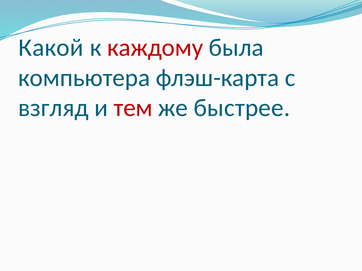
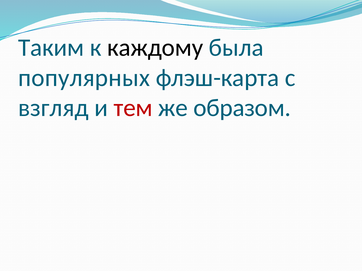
Какой: Какой -> Таким (51, 48)
каждому colour: red -> black (155, 48)
компьютера: компьютера -> популярных (84, 78)
быстрее: быстрее -> образом (242, 108)
